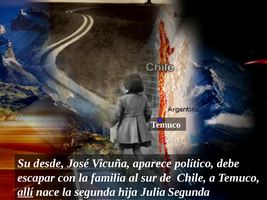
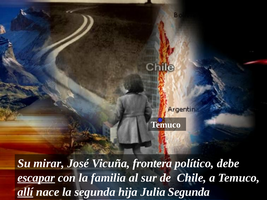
desde: desde -> mirar (49, 164)
aparece: aparece -> frontera (152, 164)
escapar underline: none -> present (36, 178)
